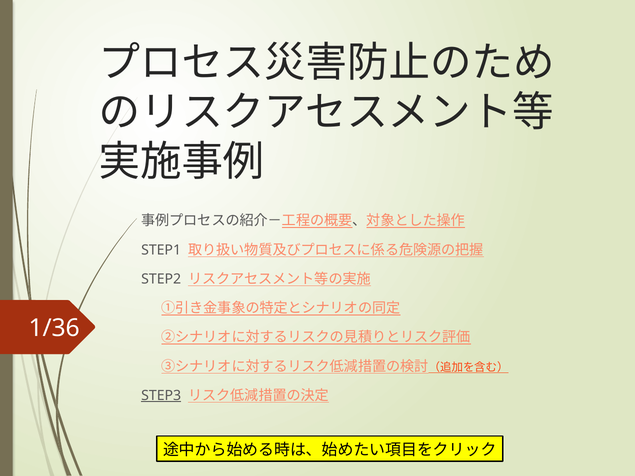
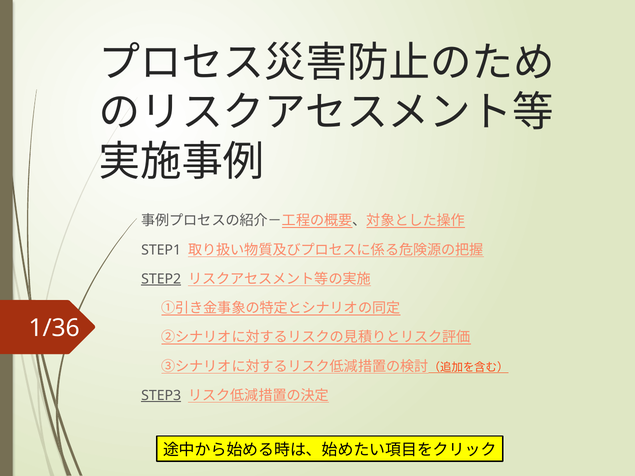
STEP2 underline: none -> present (161, 279)
